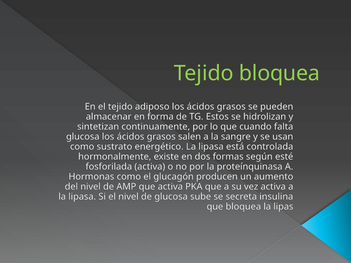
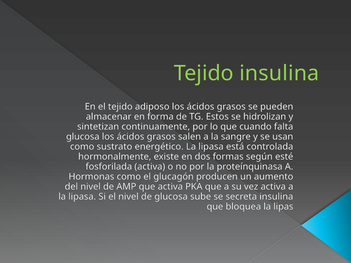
Tejido bloquea: bloquea -> insulina (279, 73)
